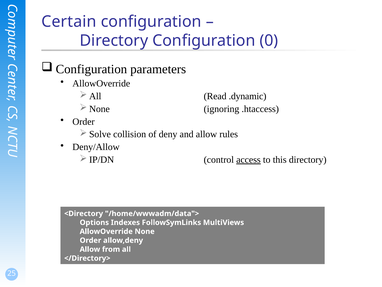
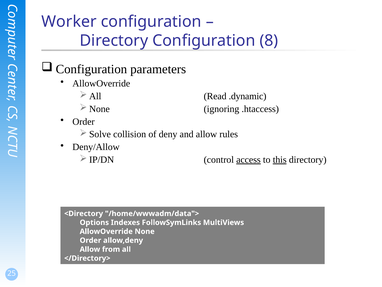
Certain: Certain -> Worker (69, 22)
0: 0 -> 8 (269, 41)
this underline: none -> present (280, 160)
